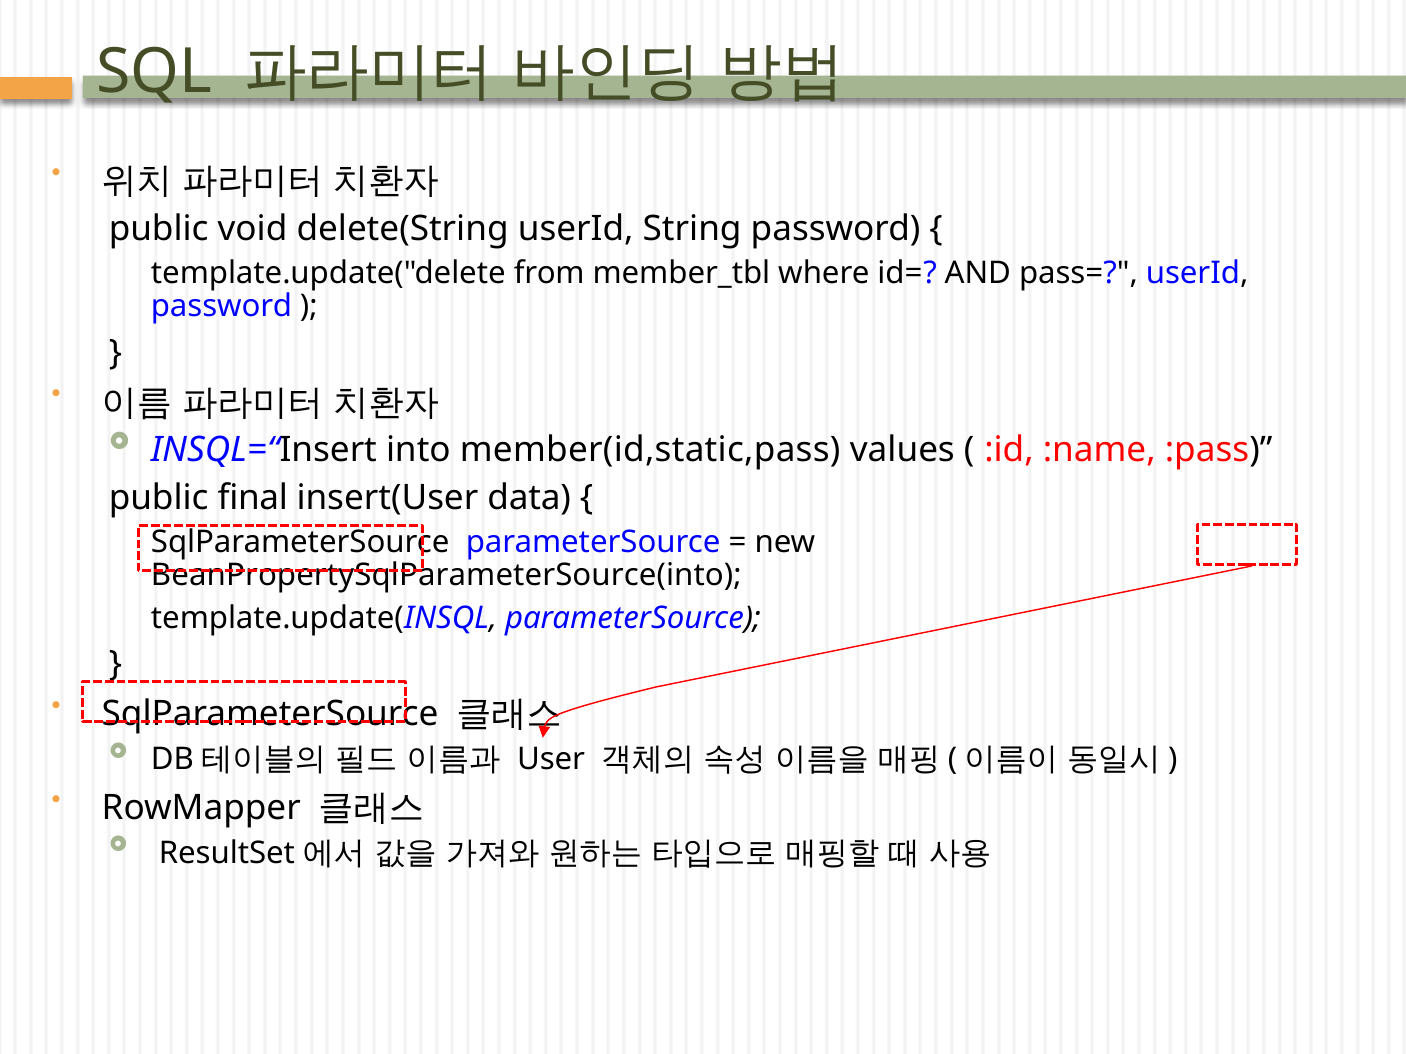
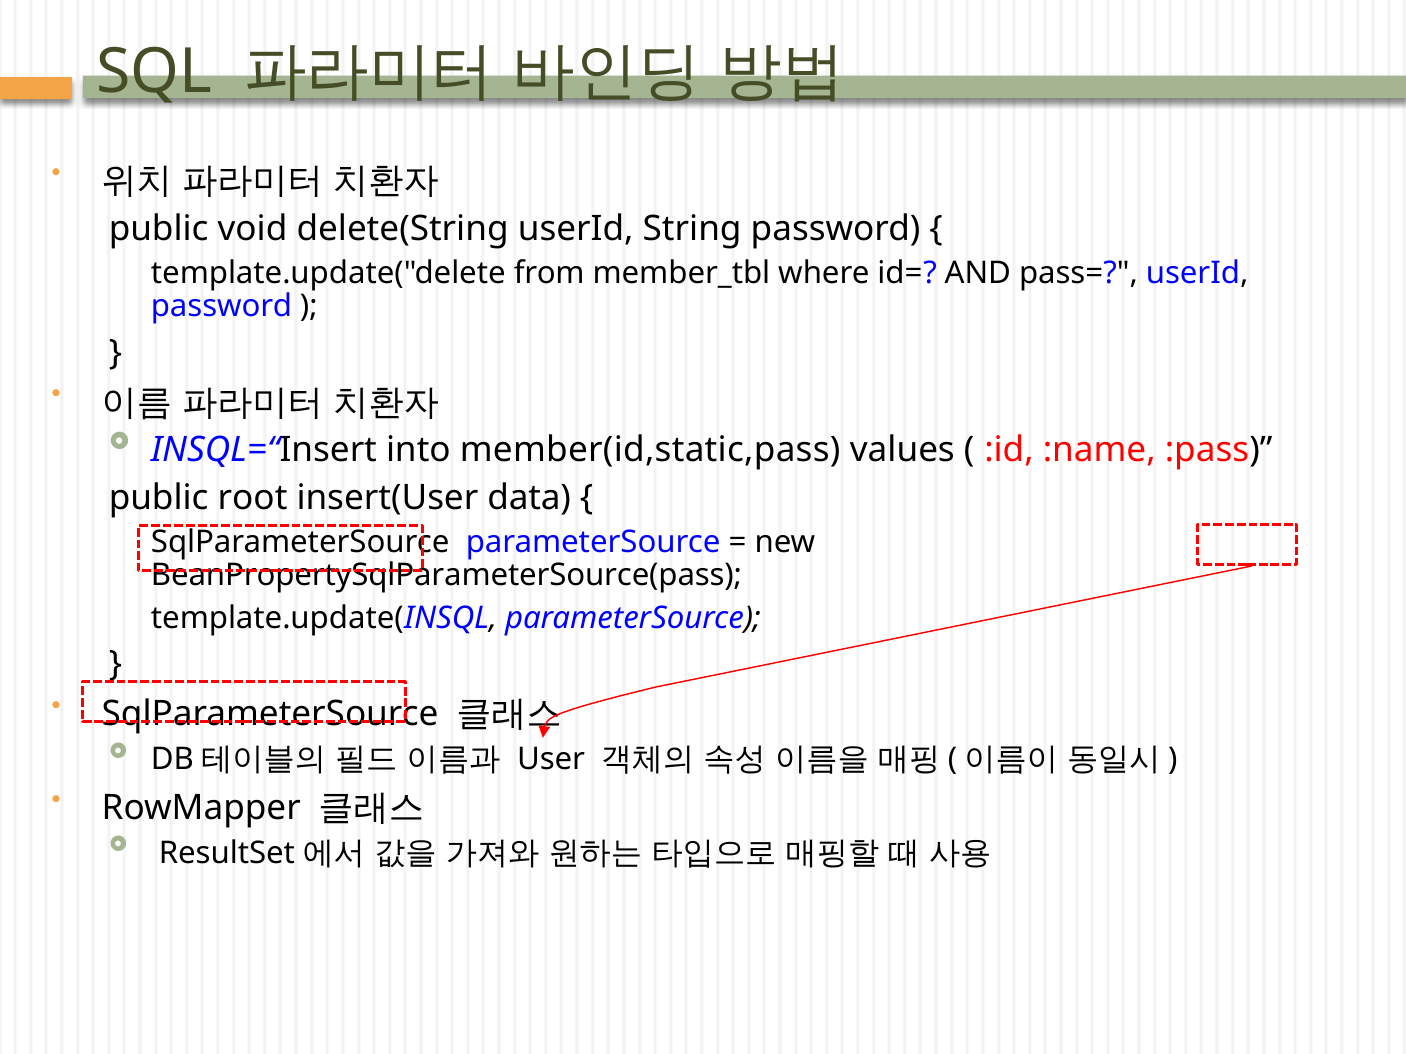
final: final -> root (253, 498)
BeanPropertySqlParameterSource(into: BeanPropertySqlParameterSource(into -> BeanPropertySqlParameterSource(pass (447, 576)
